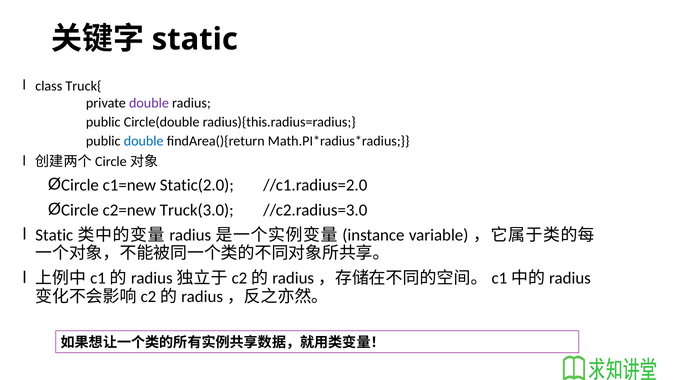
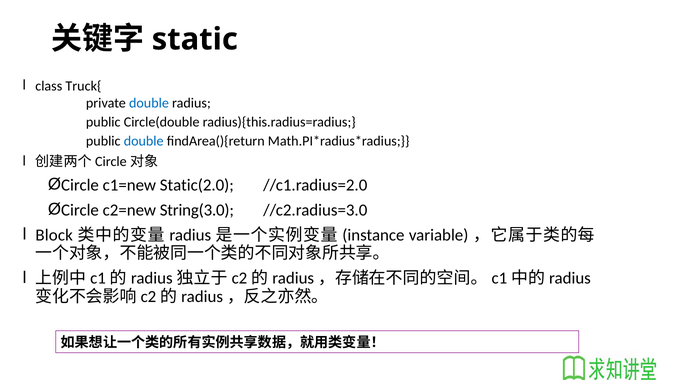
double colour: purple -> blue (149, 103)
Truck(3.0: Truck(3.0 -> String(3.0 (197, 210)
Static: Static -> Block (54, 235)
